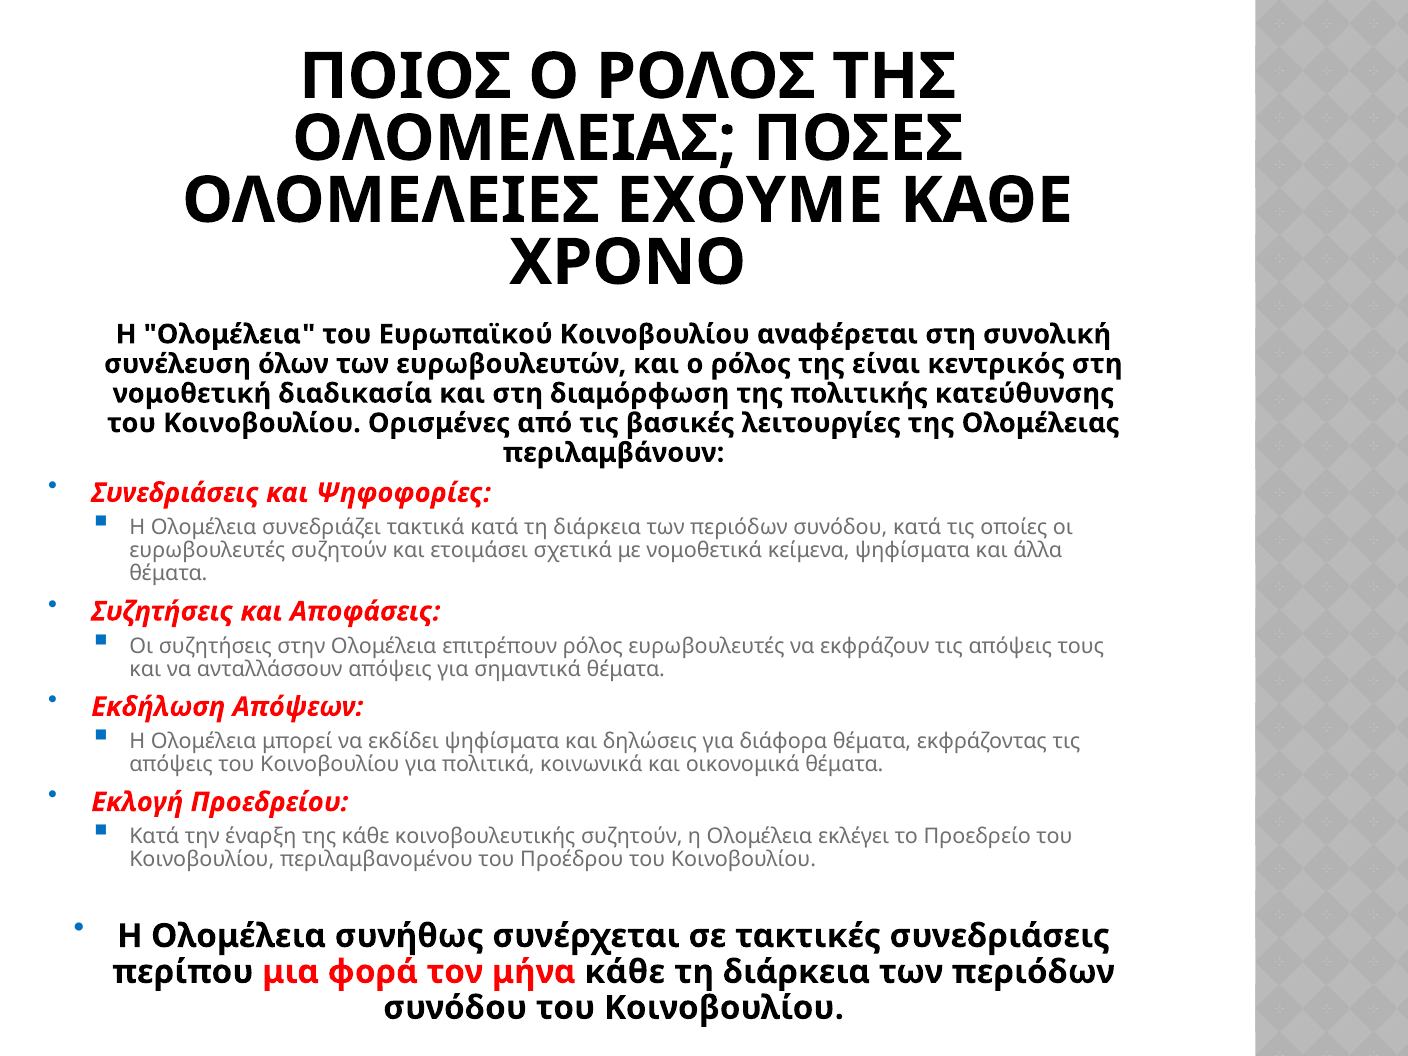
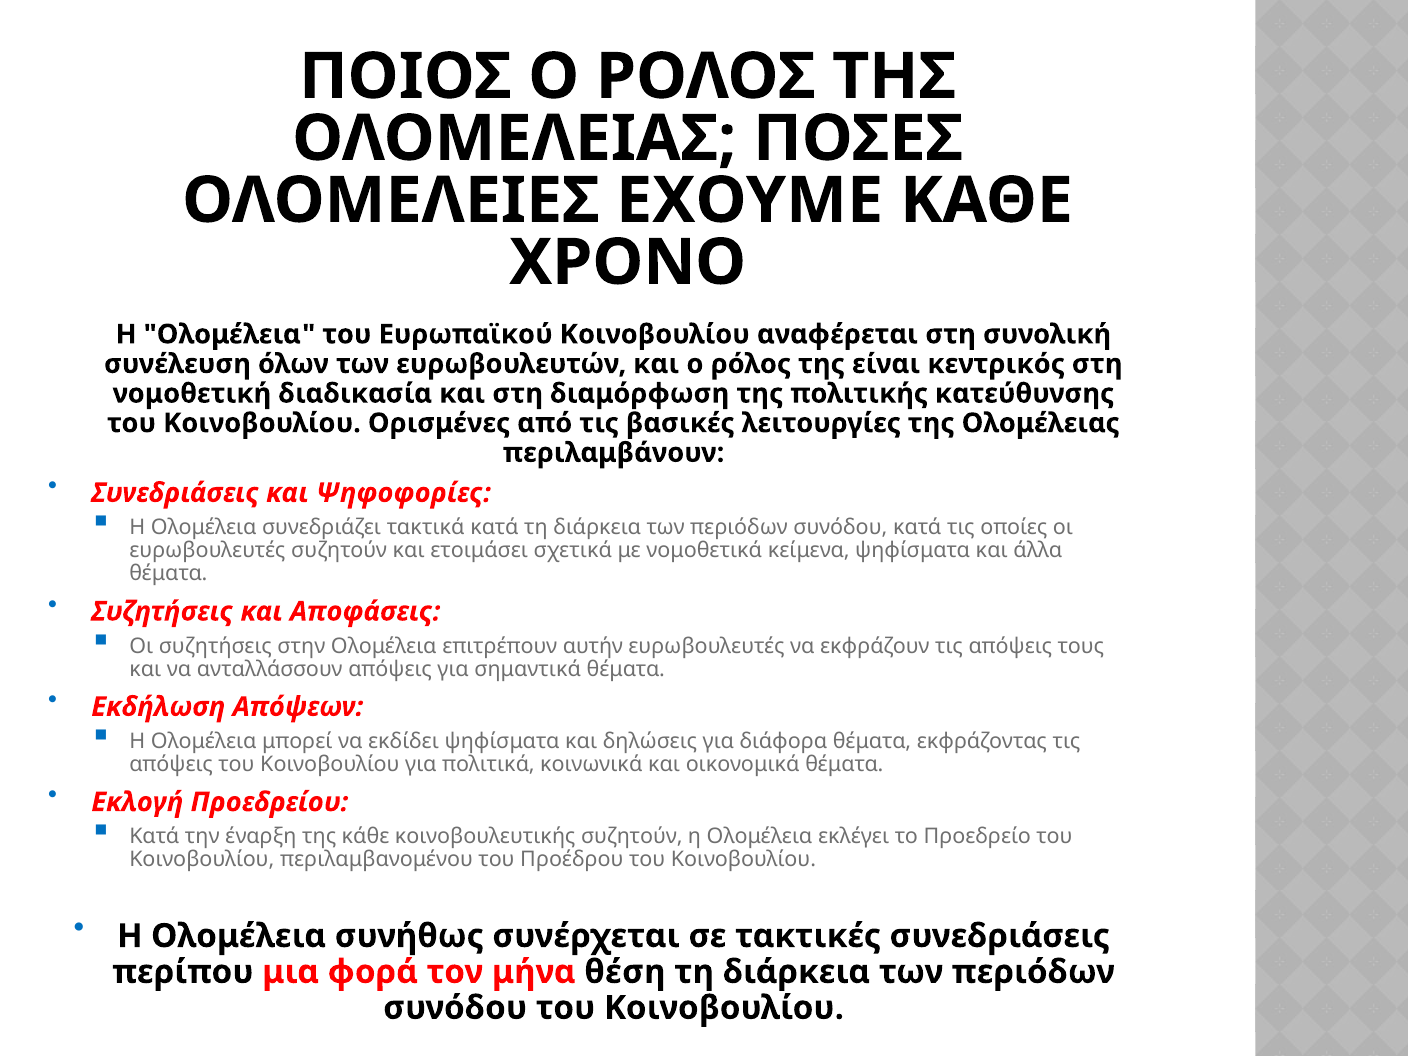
επιτρέπουν ρόλος: ρόλος -> αυτήν (593, 646)
μήνα κάθε: κάθε -> θέση (625, 972)
